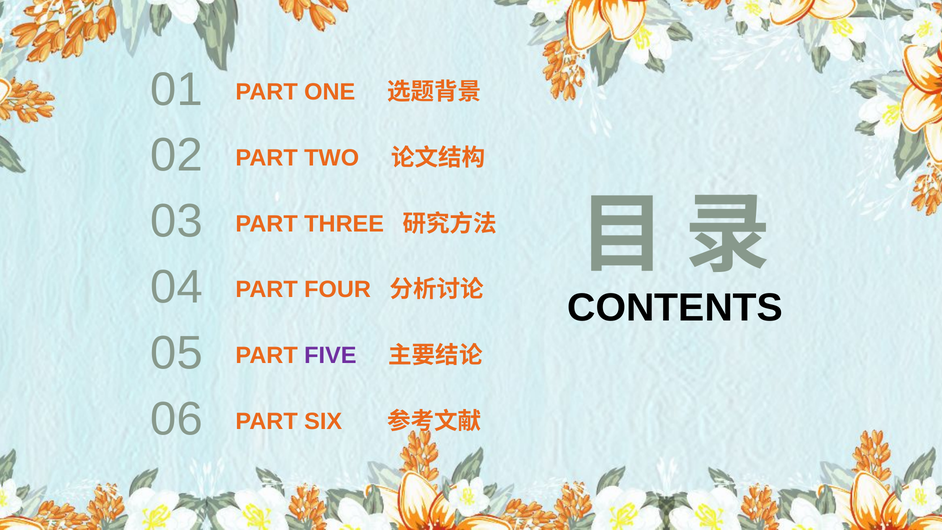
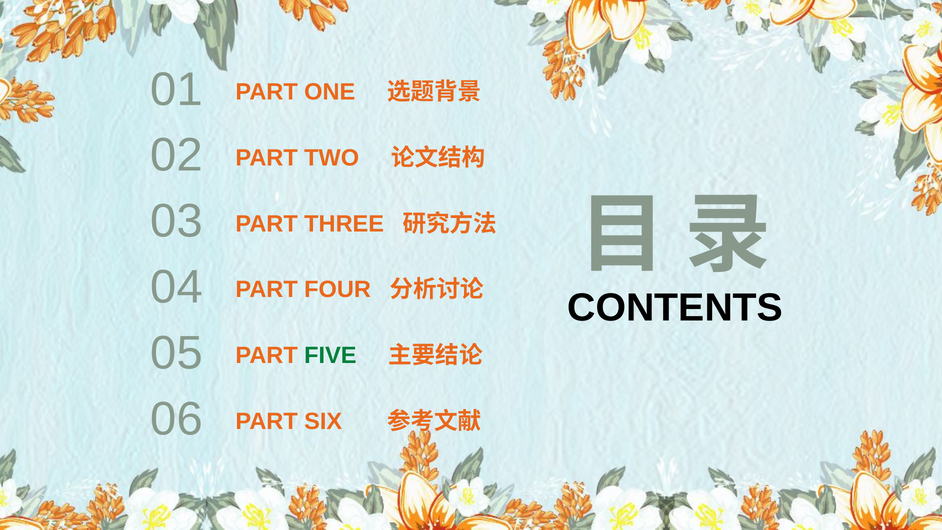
FIVE colour: purple -> green (330, 356)
